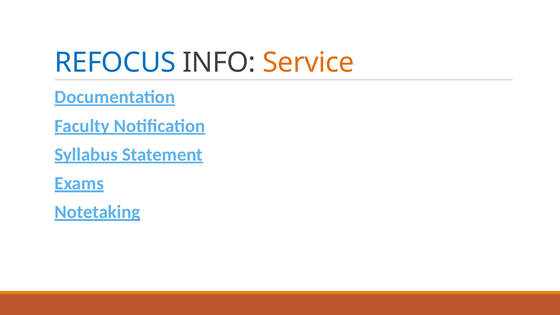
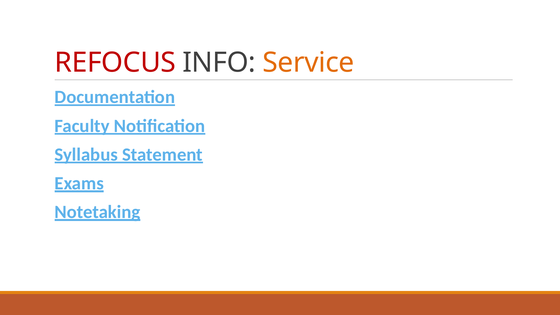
REFOCUS colour: blue -> red (115, 63)
